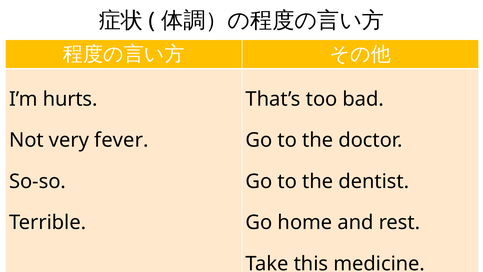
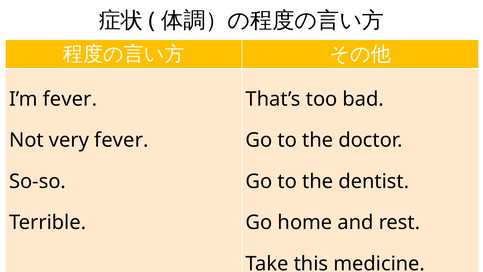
I’m hurts: hurts -> fever (70, 99)
